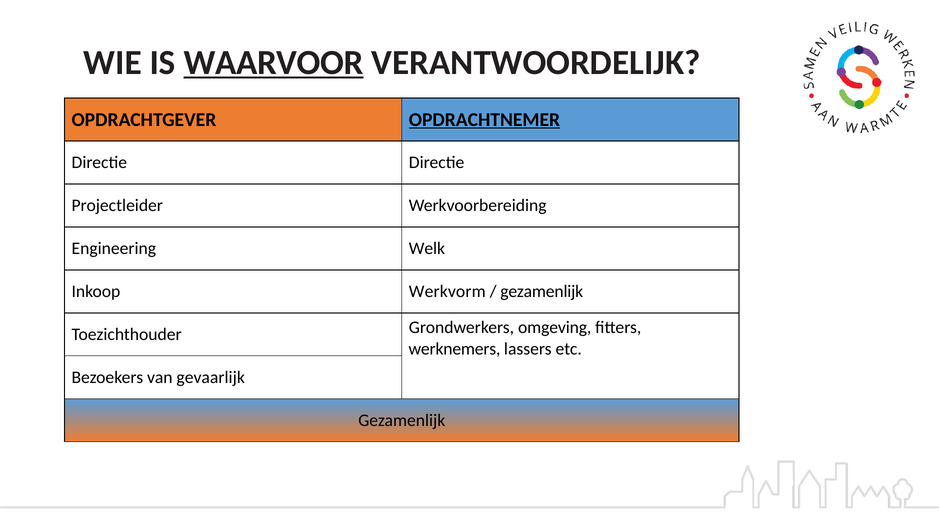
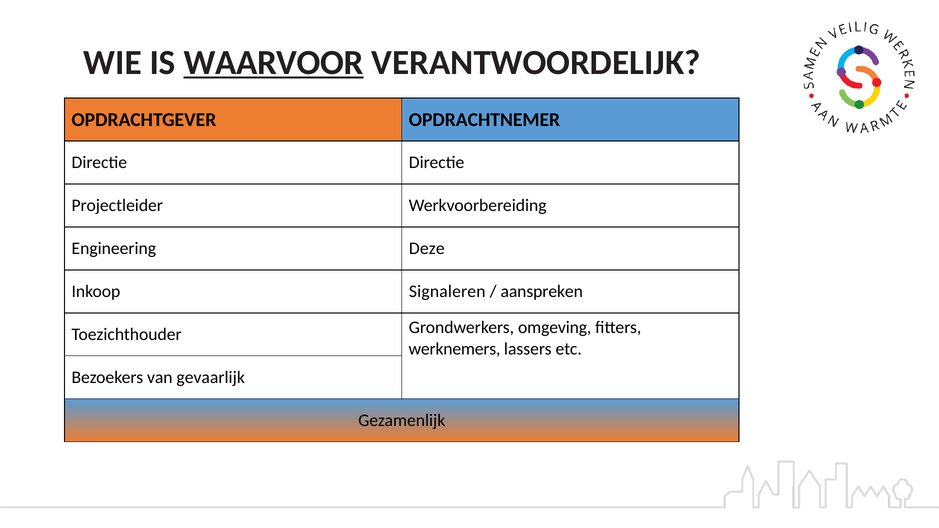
OPDRACHTNEMER underline: present -> none (484, 120)
Welk: Welk -> Deze (427, 249)
Werkvorm: Werkvorm -> Signaleren (447, 292)
gezamenlijk: gezamenlijk -> aanspreken (542, 292)
